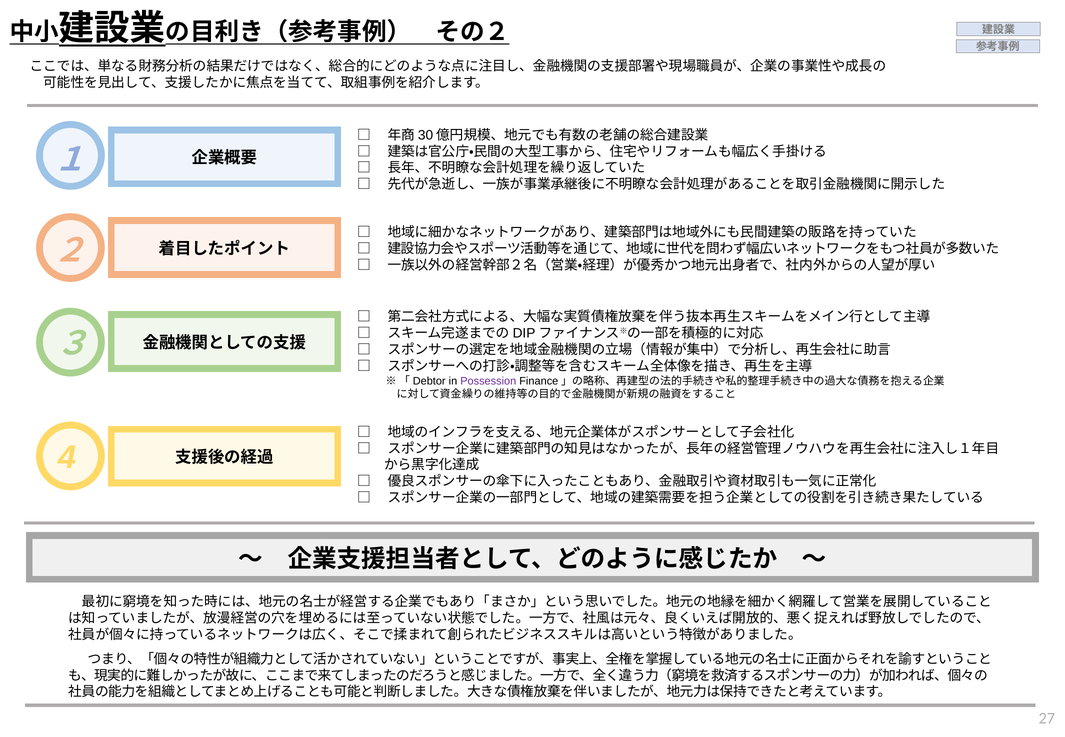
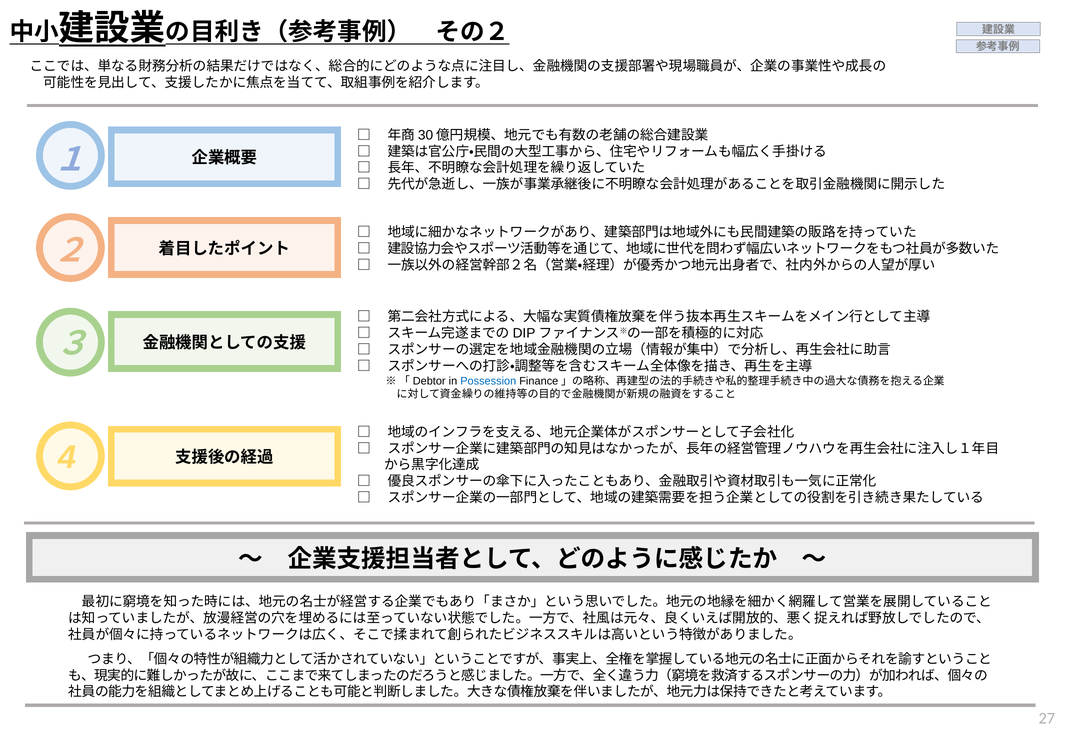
Possession colour: purple -> blue (488, 381)
